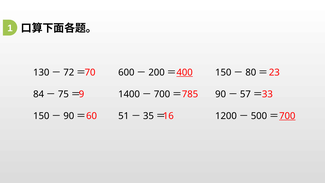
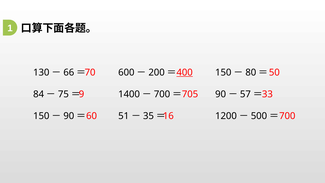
72: 72 -> 66 (69, 72)
23: 23 -> 50 (274, 72)
785: 785 -> 705 (190, 94)
700 underline: present -> none (287, 116)
